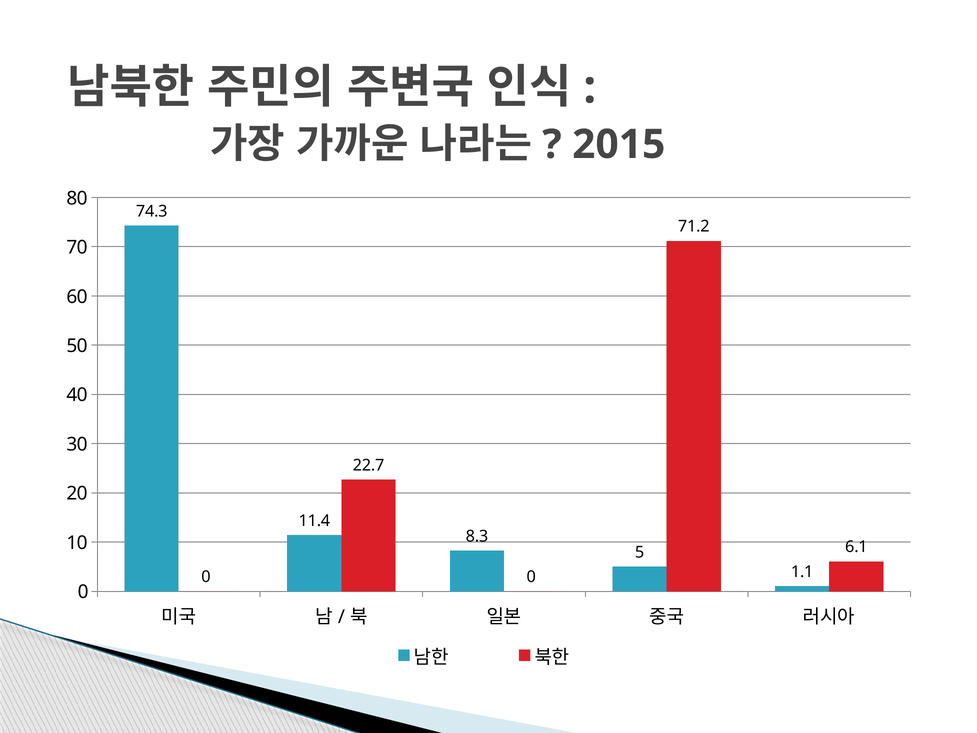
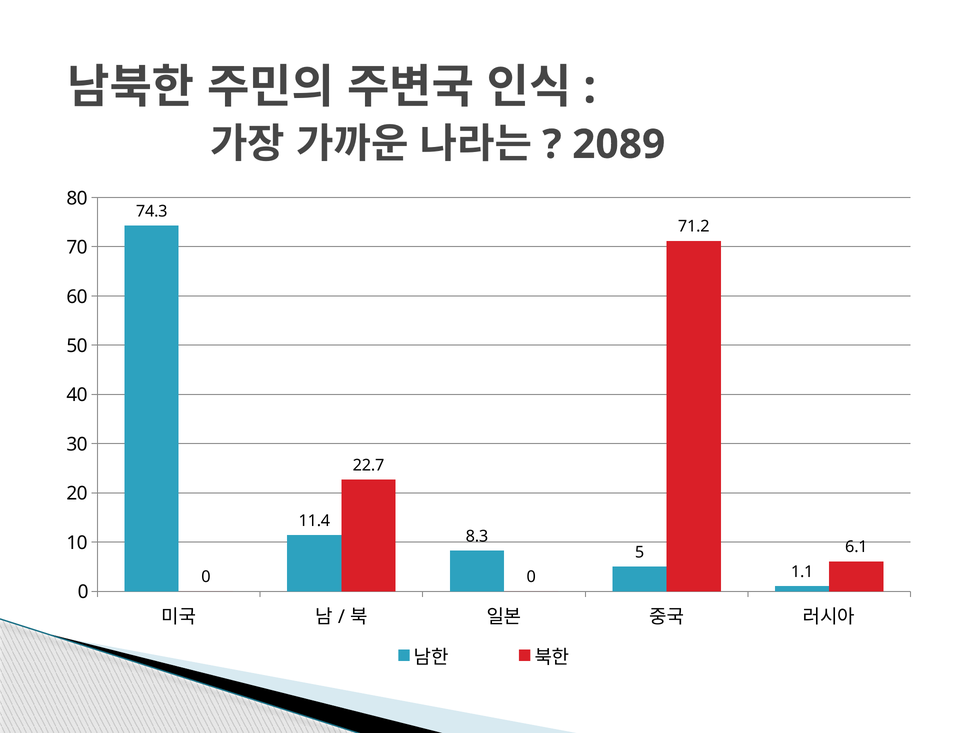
2015: 2015 -> 2089 (619, 144)
